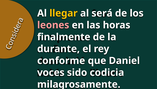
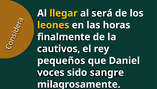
leones colour: pink -> yellow (53, 25)
durante: durante -> cautivos (59, 48)
conforme: conforme -> pequeños (61, 60)
codicia: codicia -> sangre (107, 72)
